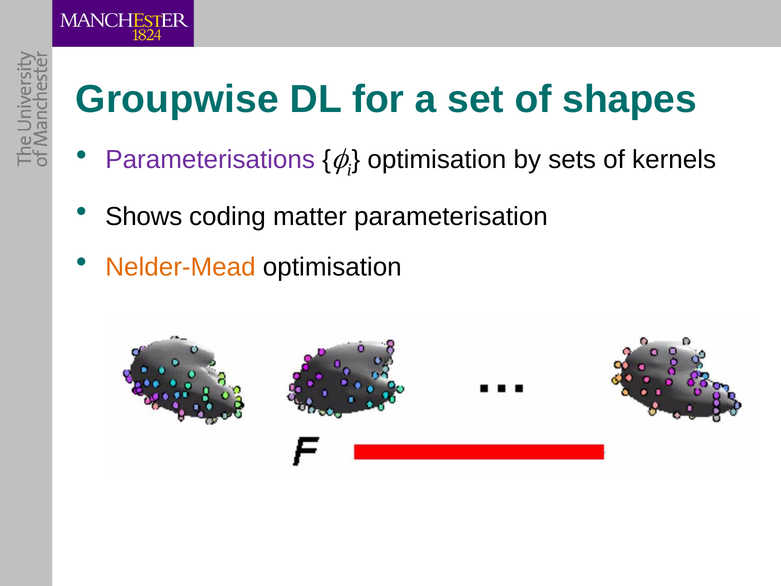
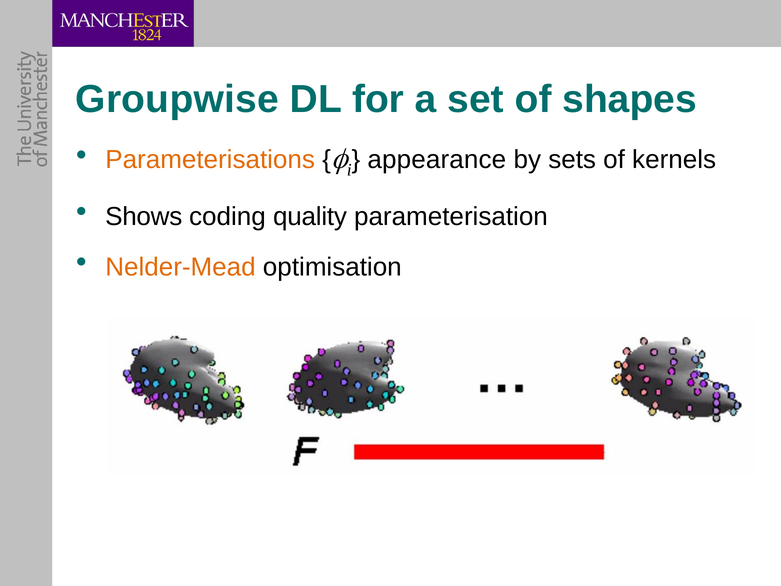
Parameterisations colour: purple -> orange (210, 159)
optimisation: optimisation -> appearance (437, 159)
matter: matter -> quality (310, 217)
